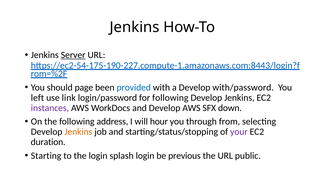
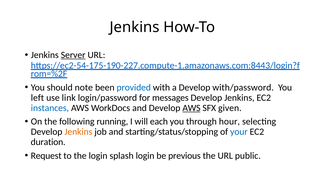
page: page -> note (84, 87)
for following: following -> messages (170, 98)
instances colour: purple -> blue (50, 108)
AWS underline: none -> present (191, 108)
down: down -> given (230, 108)
address: address -> running (112, 121)
hour: hour -> each (159, 121)
from: from -> hour (229, 121)
your colour: purple -> blue (239, 132)
Starting: Starting -> Request (46, 156)
